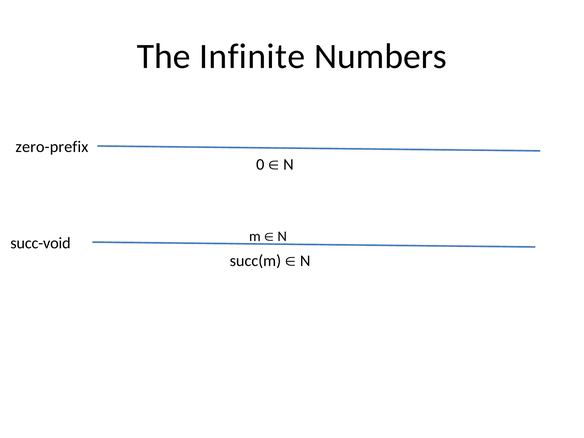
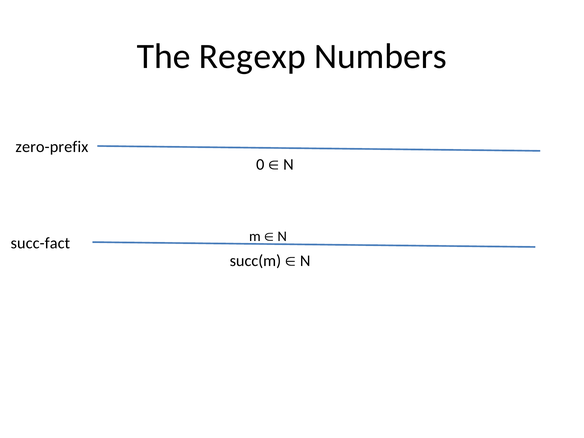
Infinite: Infinite -> Regexp (252, 57)
succ-void: succ-void -> succ-fact (40, 243)
